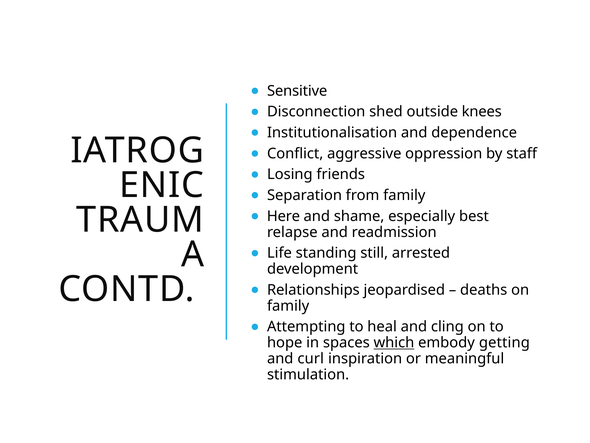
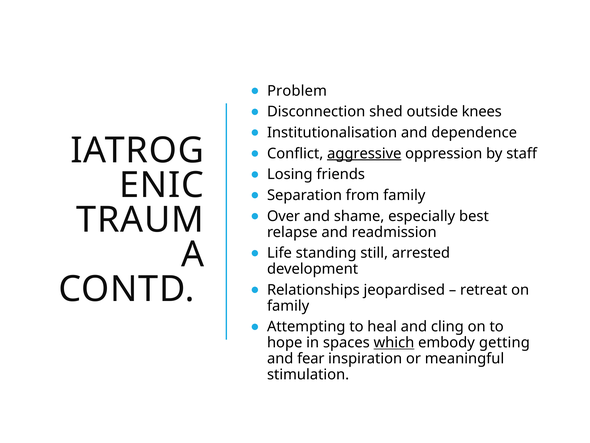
Sensitive: Sensitive -> Problem (297, 91)
aggressive underline: none -> present (364, 153)
Here: Here -> Over (283, 216)
deaths: deaths -> retreat (484, 290)
curl: curl -> fear (311, 358)
